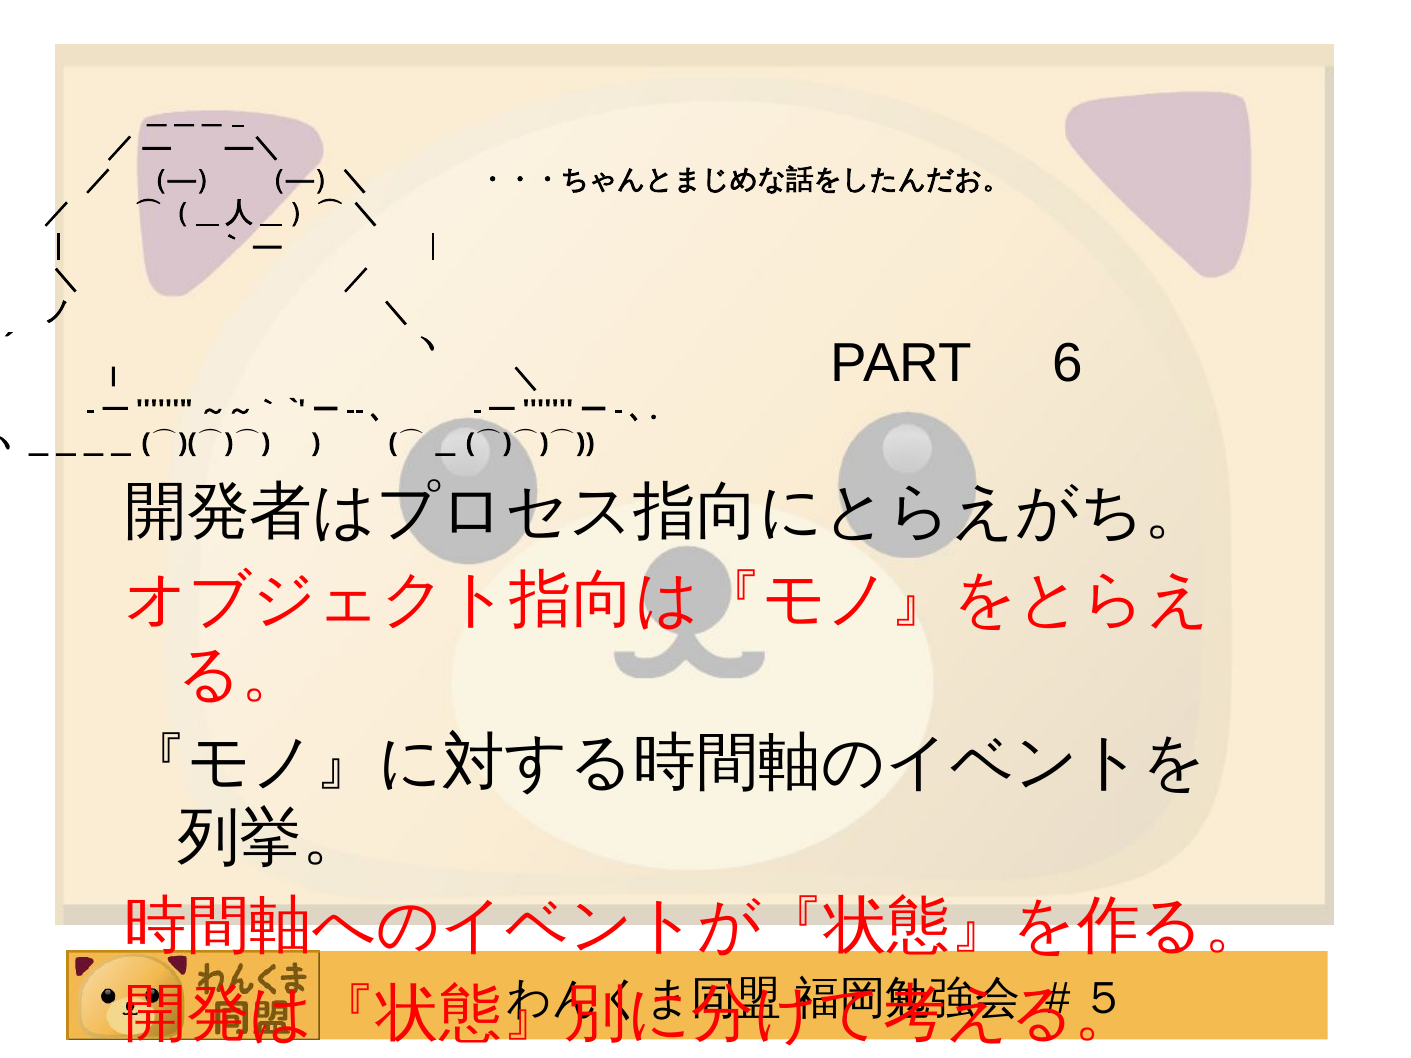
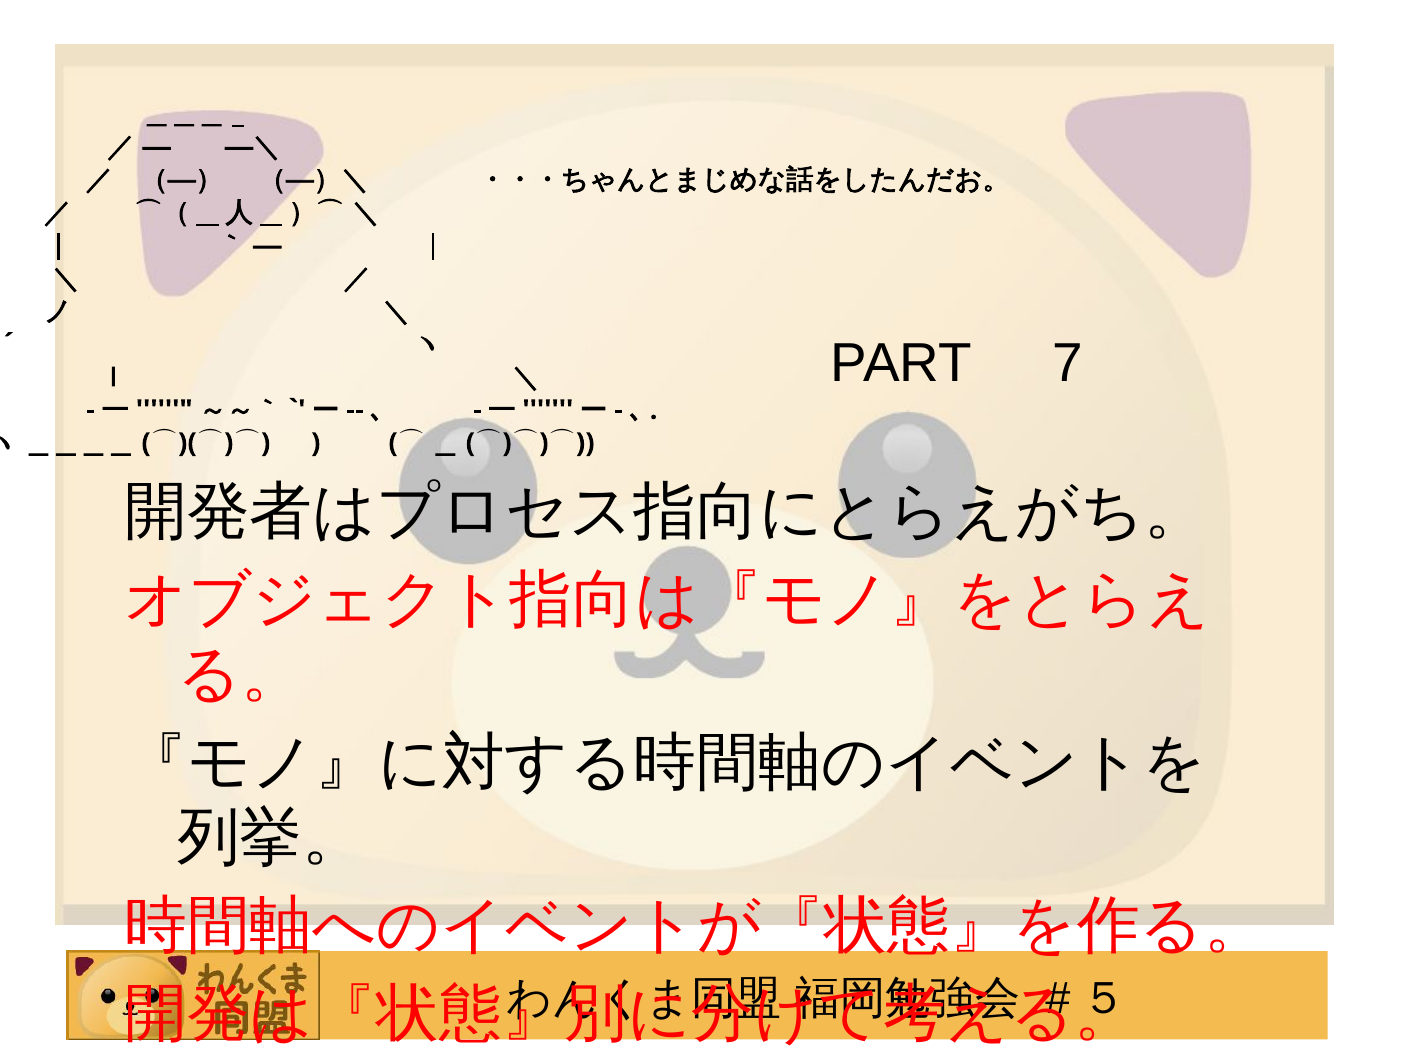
6: 6 -> 7 (1068, 363)
